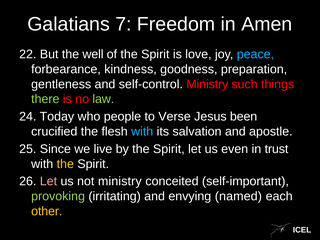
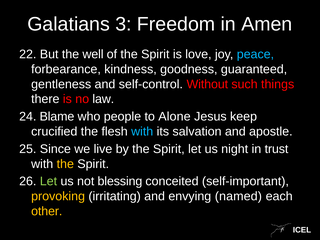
7: 7 -> 3 (123, 24)
preparation: preparation -> guaranteed (254, 69)
self-control Ministry: Ministry -> Without (207, 84)
there colour: light green -> white (45, 99)
law colour: light green -> white (103, 99)
Today: Today -> Blame (57, 117)
Verse: Verse -> Alone (174, 117)
been: been -> keep (244, 117)
even: even -> night (235, 149)
Let colour: pink -> light green (48, 181)
not ministry: ministry -> blessing (120, 181)
provoking colour: light green -> yellow (58, 196)
